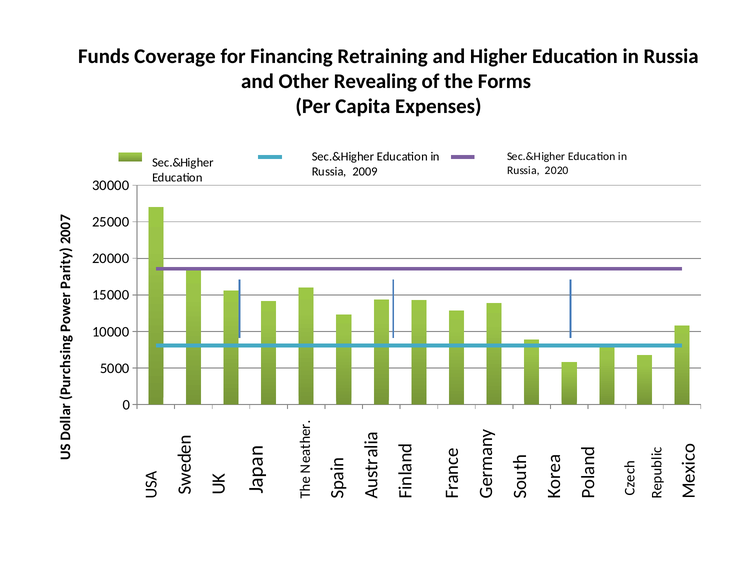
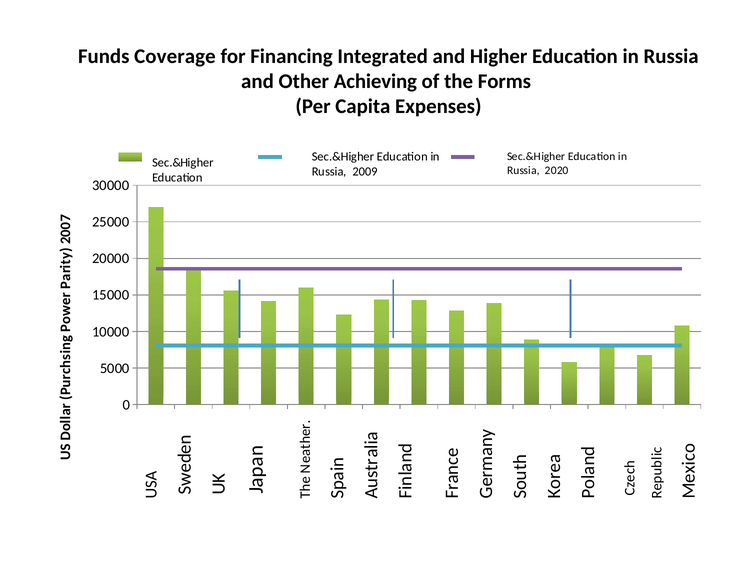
Retraining: Retraining -> Integrated (383, 57)
Revealing: Revealing -> Achieving (375, 82)
